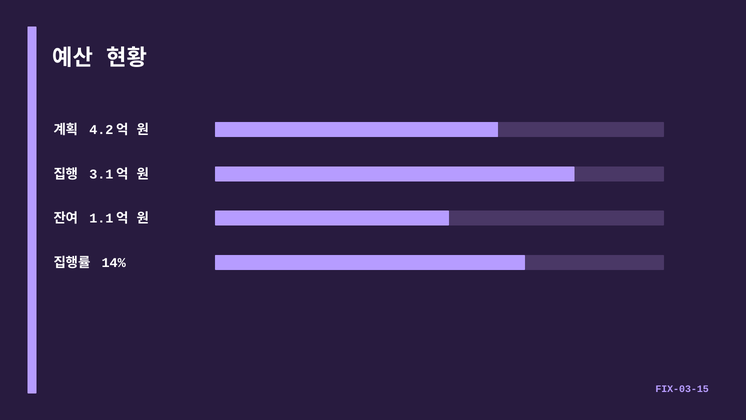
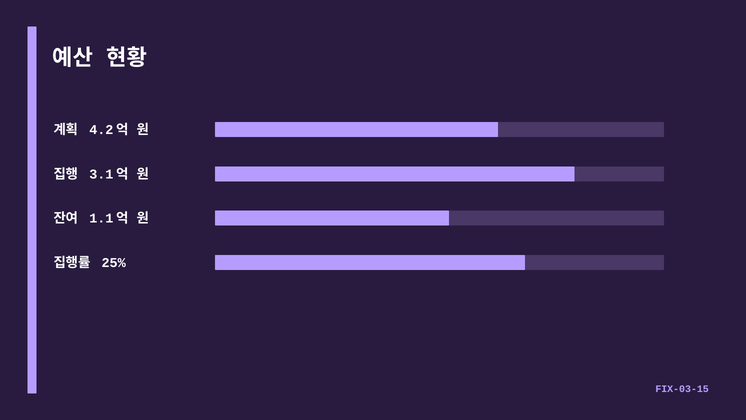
14%: 14% -> 25% (114, 263)
